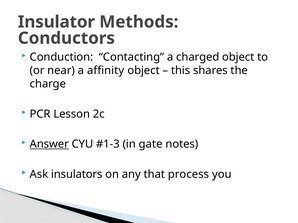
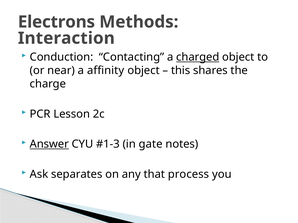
Insulator: Insulator -> Electrons (56, 22)
Conductors: Conductors -> Interaction (66, 38)
charged underline: none -> present (198, 57)
insulators: insulators -> separates (77, 175)
